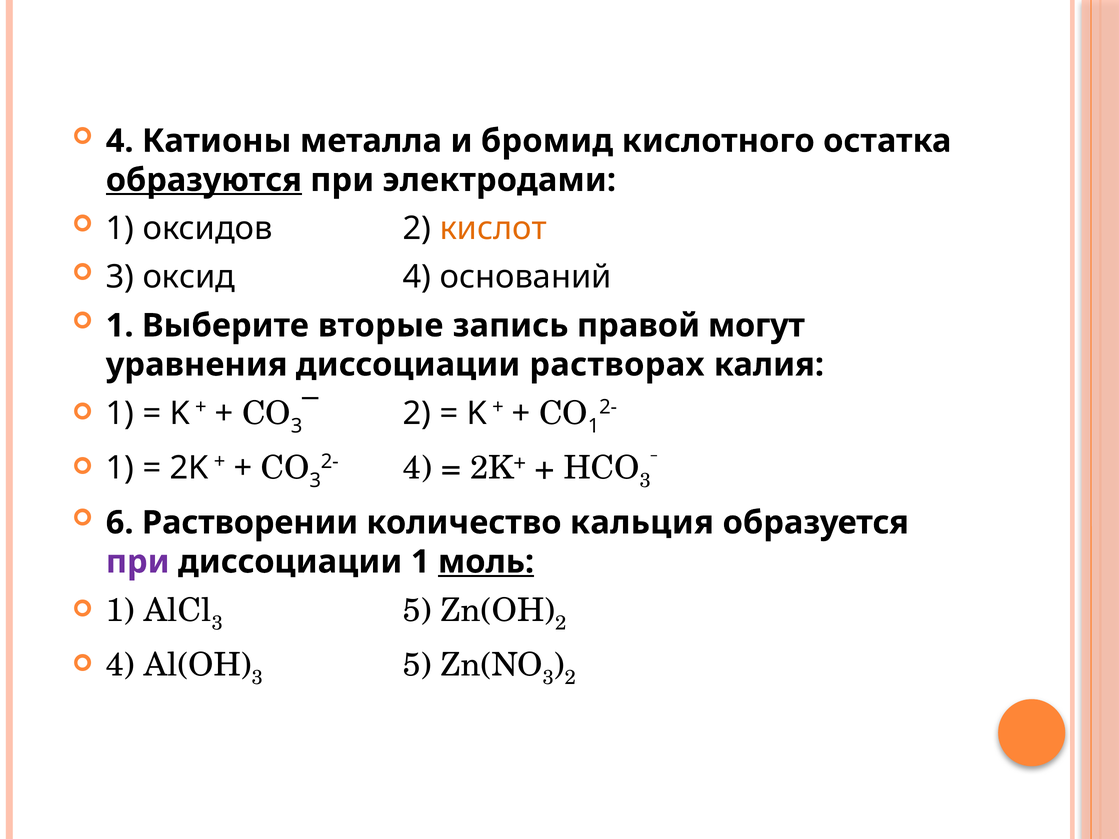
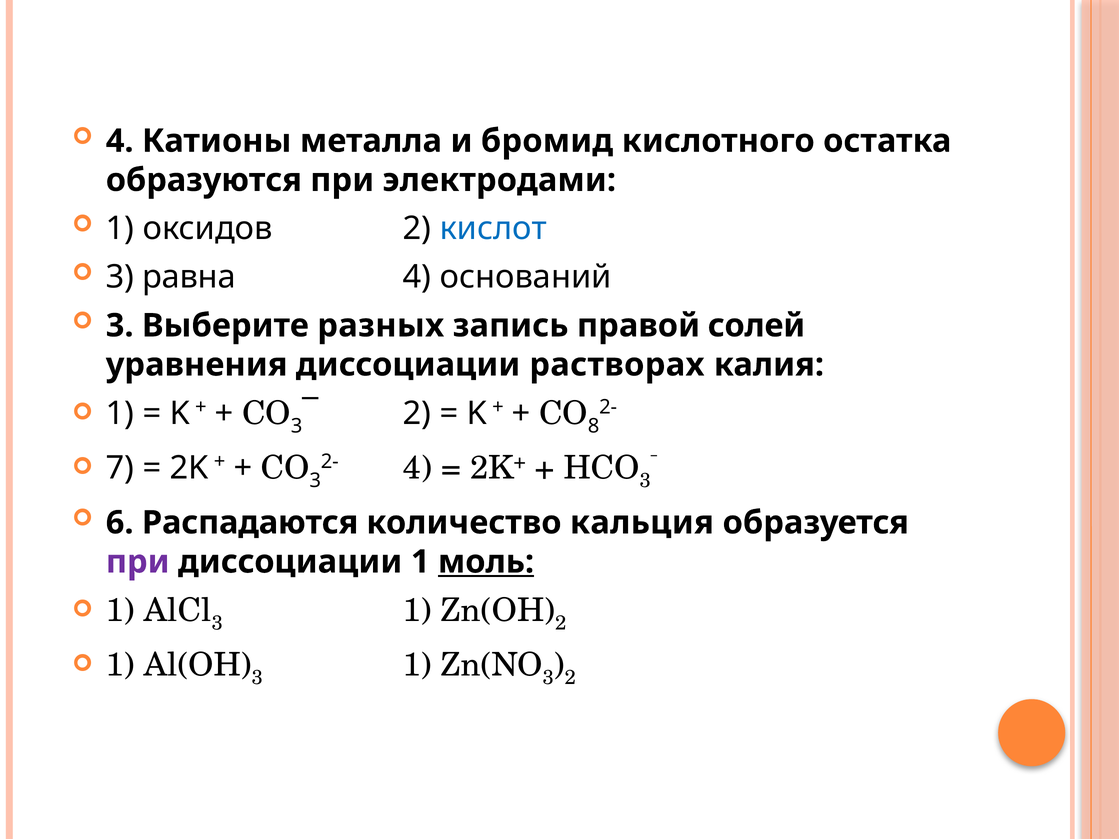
образуются underline: present -> none (204, 180)
кислот colour: orange -> blue (493, 229)
оксид: оксид -> равна (189, 277)
1: 1 -> 3 (120, 326)
вторые: вторые -> разных (381, 326)
могут: могут -> солей (756, 326)
1: 1 -> 8 (594, 426)
1: 1 -> 7 (120, 468)
Растворении: Растворении -> Распадаются (250, 523)
5: 5 -> 1 (417, 610)
4: 4 -> 1 (120, 665)
5: 5 -> 1 (417, 665)
